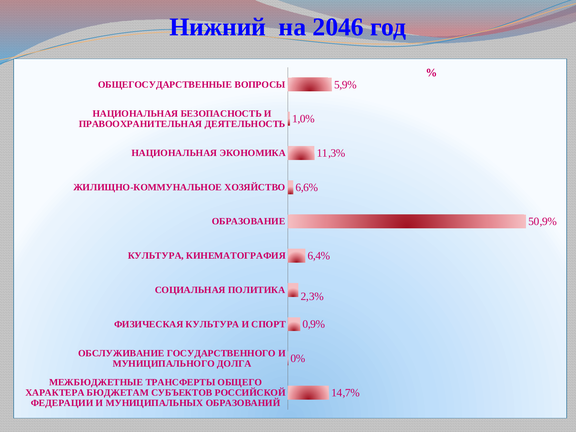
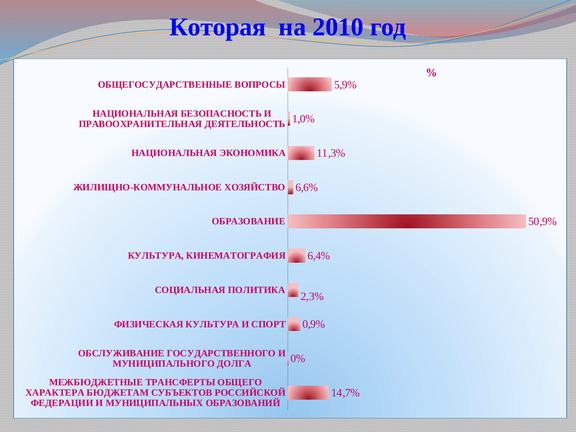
Нижний: Нижний -> Которая (218, 27)
2046: 2046 -> 2010 (338, 27)
